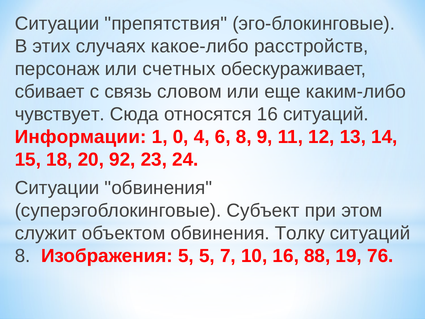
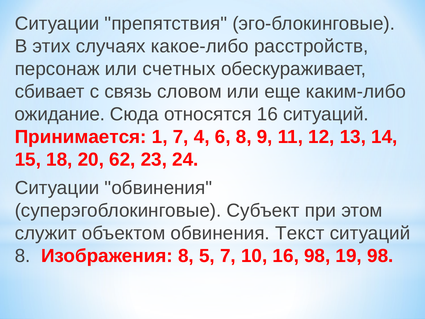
чувствует: чувствует -> ожидание (60, 114)
Информации: Информации -> Принимается (81, 137)
1 0: 0 -> 7 (181, 137)
92: 92 -> 62 (122, 160)
Толку: Толку -> Текст (300, 233)
Изображения 5: 5 -> 8 (186, 256)
16 88: 88 -> 98 (317, 256)
19 76: 76 -> 98 (380, 256)
